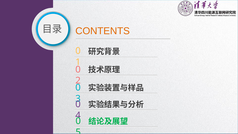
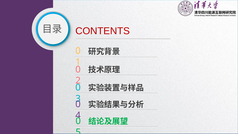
CONTENTS colour: orange -> red (103, 31)
